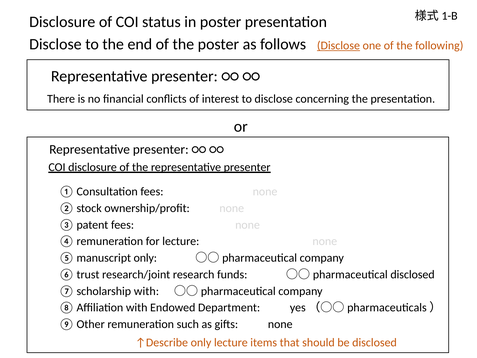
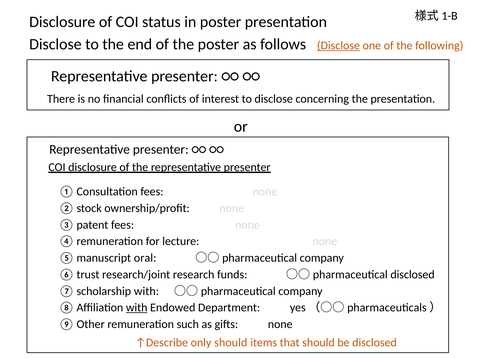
only: only -> oral (145, 258)
with underline: none -> present (137, 307)
only lecture: lecture -> should (231, 342)
